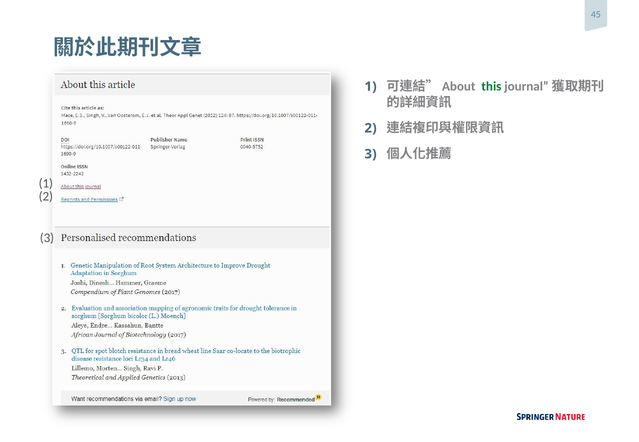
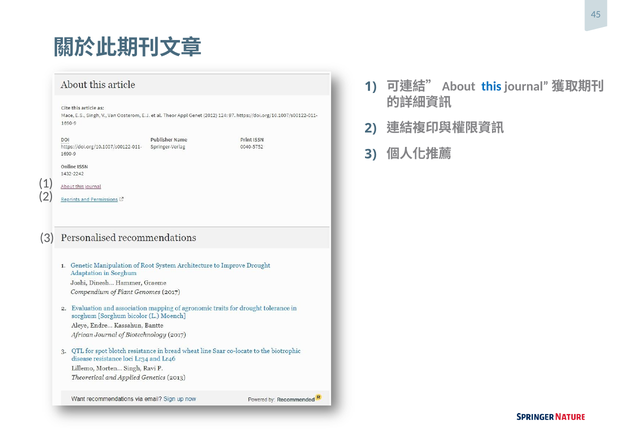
this colour: green -> blue (491, 87)
